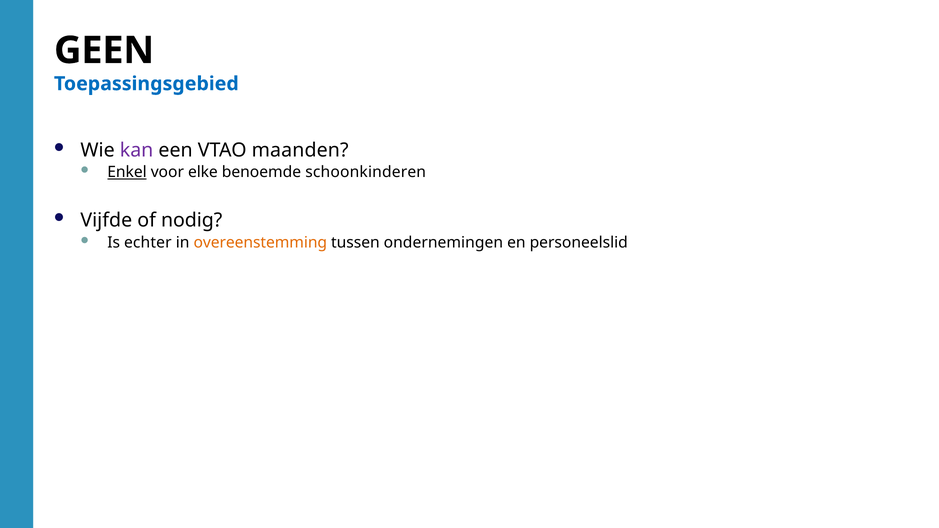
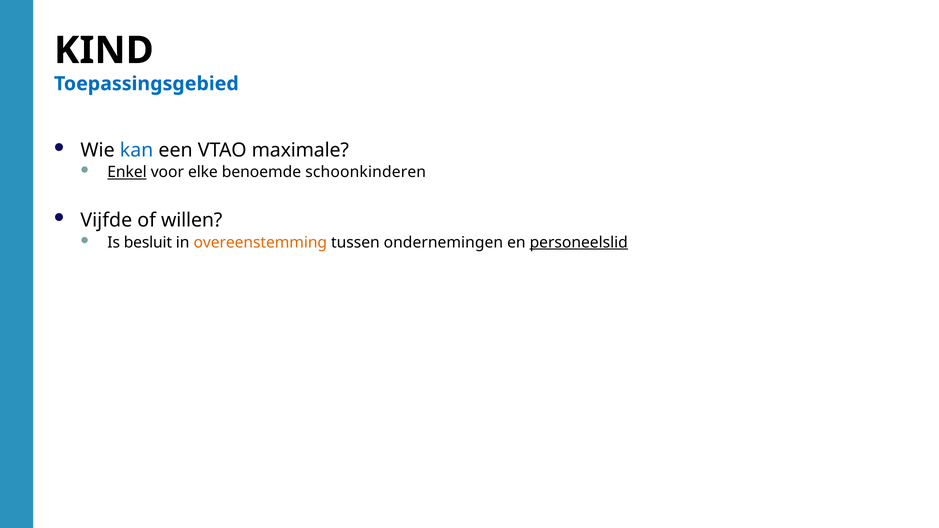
GEEN: GEEN -> KIND (104, 50)
kan colour: purple -> blue (137, 150)
maanden: maanden -> maximale (300, 150)
nodig: nodig -> willen (192, 220)
echter: echter -> besluit (148, 242)
personeelslid underline: none -> present (579, 242)
